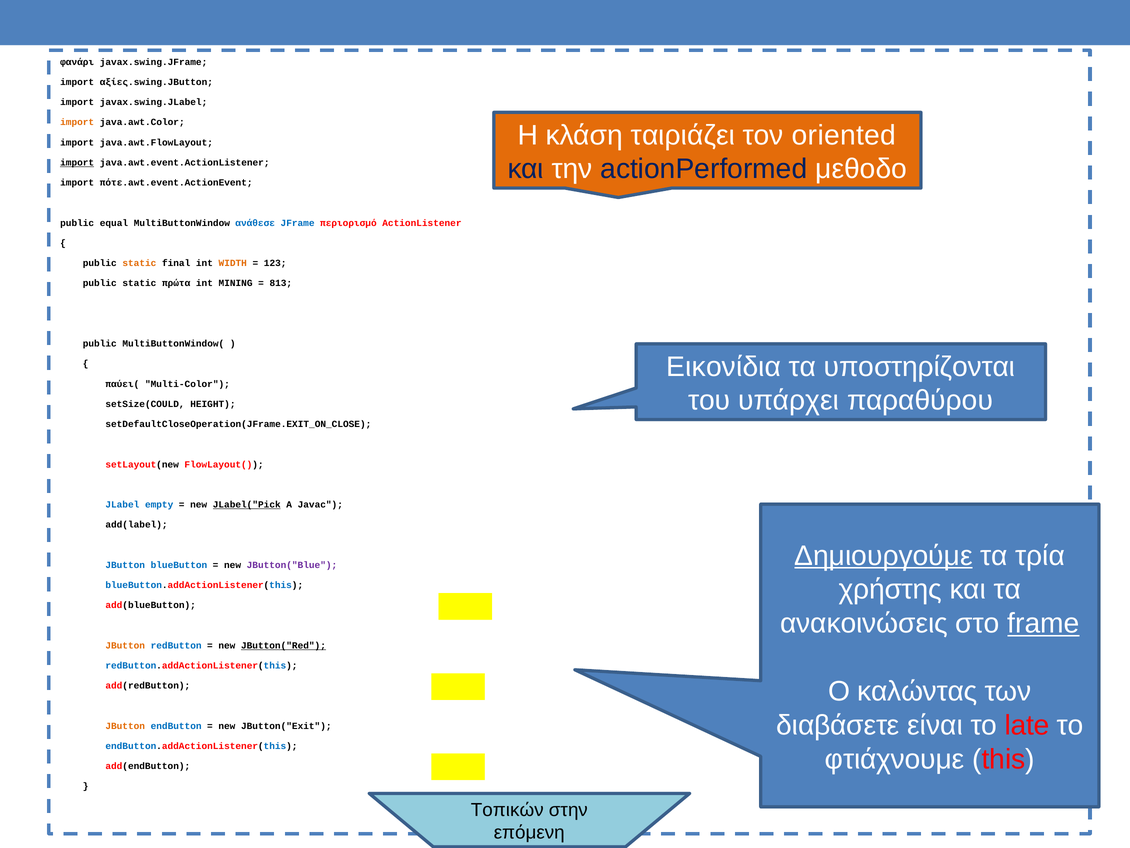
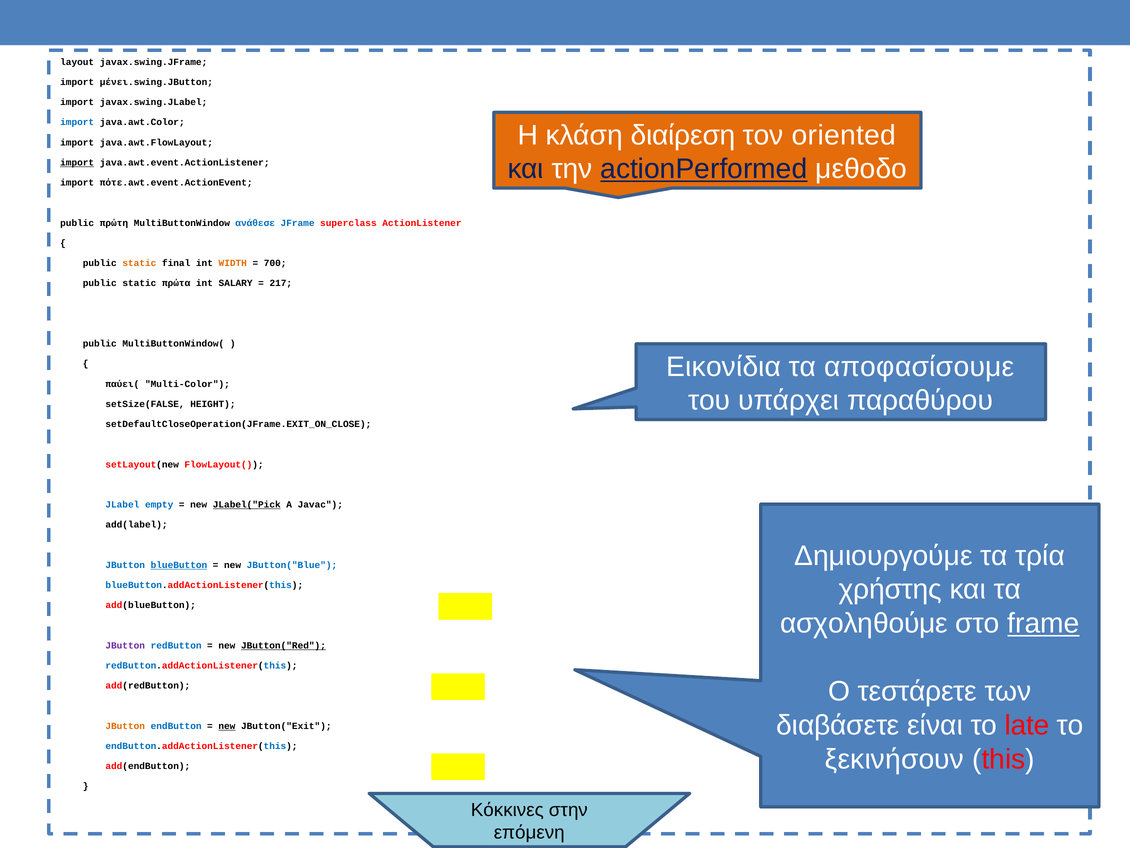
φανάρι: φανάρι -> layout (77, 62)
αξίες.swing.JButton: αξίες.swing.JButton -> μένει.swing.JButton (156, 82)
import colour: orange -> blue (77, 122)
ταιριάζει: ταιριάζει -> διαίρεση (683, 135)
actionPerformed underline: none -> present (704, 169)
equal: equal -> πρώτη (114, 223)
περιορισμό: περιορισμό -> superclass (348, 223)
123: 123 -> 700 (275, 263)
MINING: MINING -> SALARY (236, 283)
813: 813 -> 217 (281, 283)
υποστηρίζονται: υποστηρίζονται -> αποφασίσουμε (919, 367)
setSize(COULD: setSize(COULD -> setSize(FALSE (145, 404)
Δημιουργούμε underline: present -> none (883, 555)
blueButton underline: none -> present (179, 565)
JButton("Blue colour: purple -> blue (292, 565)
ανακοινώσεις: ανακοινώσεις -> ασχοληθούμε (864, 623)
JButton colour: orange -> purple (125, 645)
καλώντας: καλώντας -> τεστάρετε (917, 691)
new underline: none -> present (227, 726)
φτιάχνουμε: φτιάχνουμε -> ξεκινήσουν (894, 759)
Τοπικών: Τοπικών -> Κόκκινες (507, 810)
